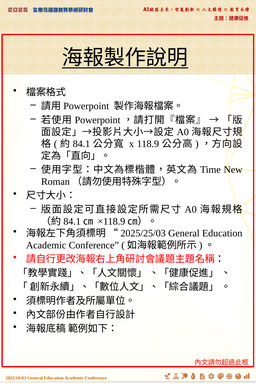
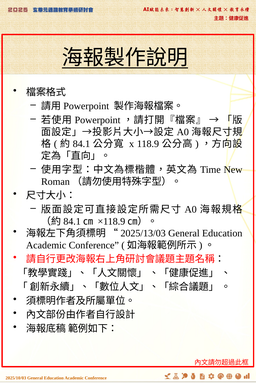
2025/25/03: 2025/25/03 -> 2025/13/03 (143, 233)
